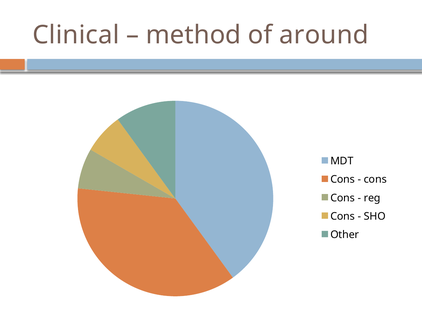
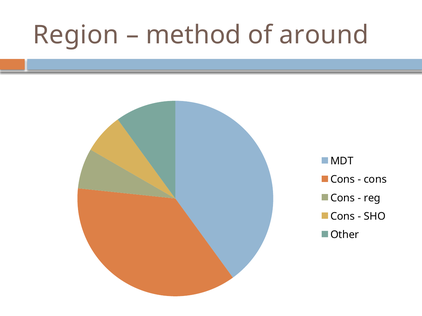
Clinical: Clinical -> Region (76, 35)
